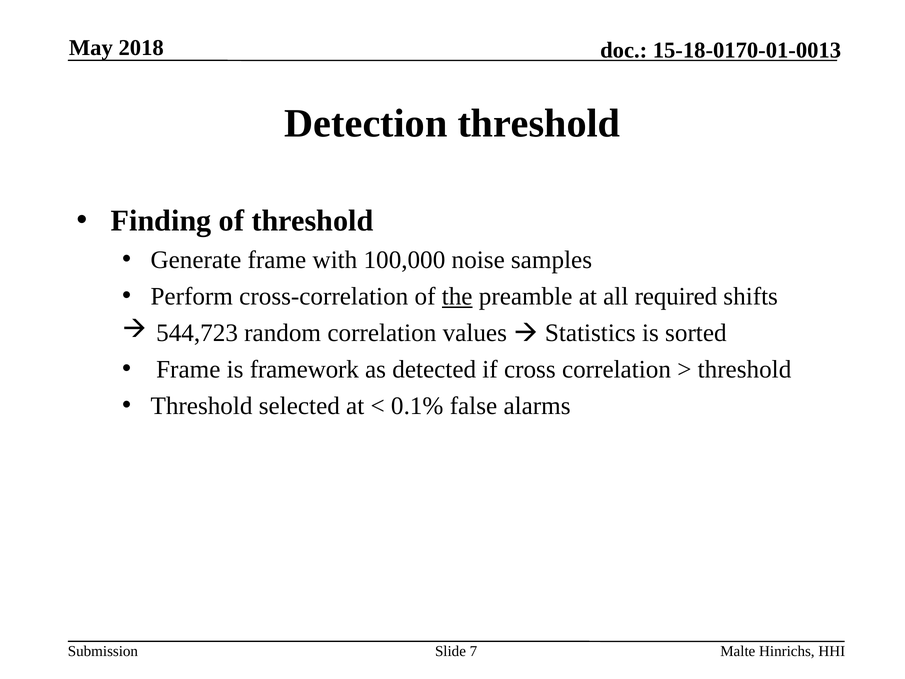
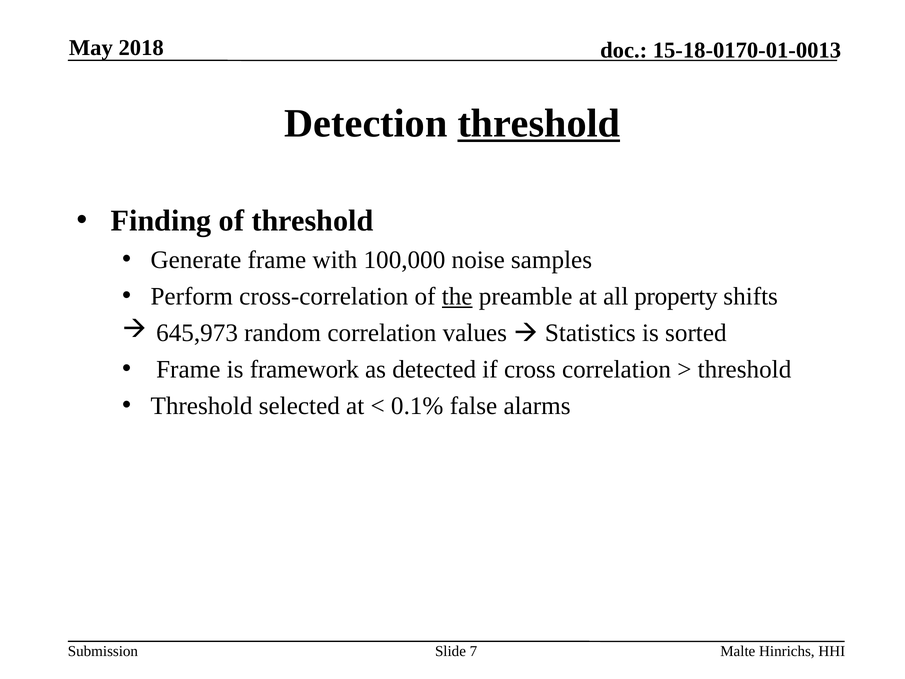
threshold underline: none -> present (539, 123)
required: required -> property (676, 296)
544,723: 544,723 -> 645,973 (197, 333)
